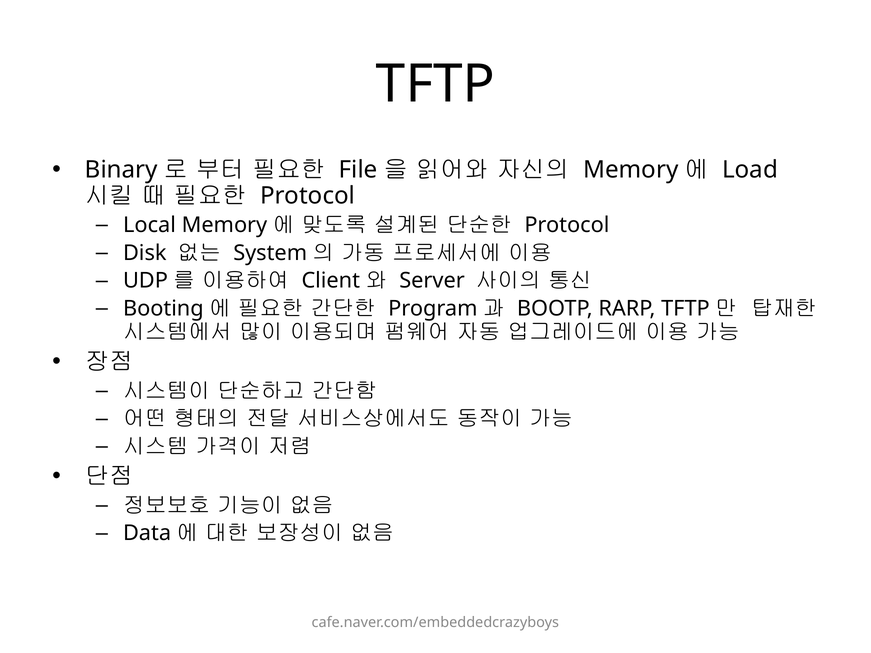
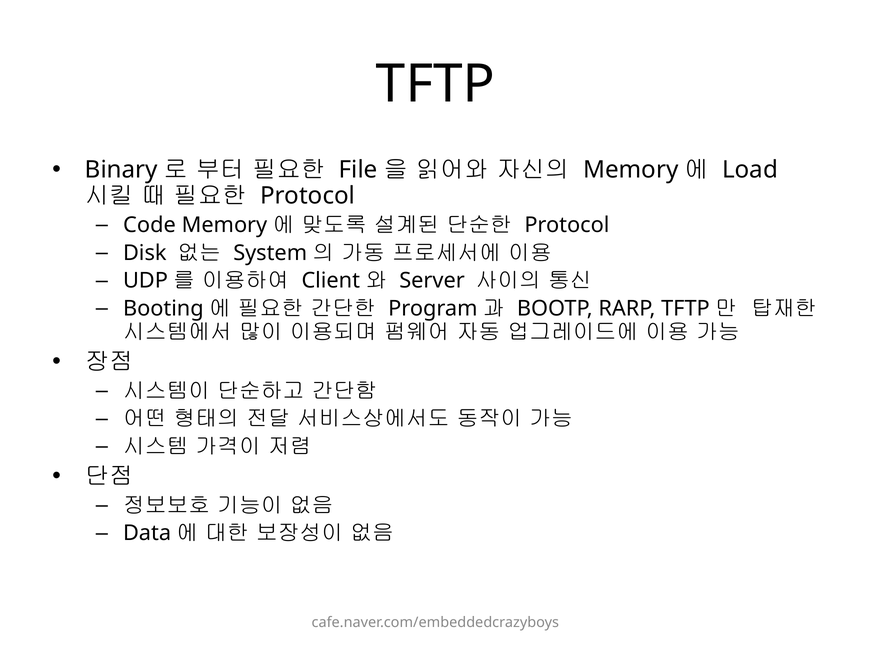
Local: Local -> Code (149, 225)
